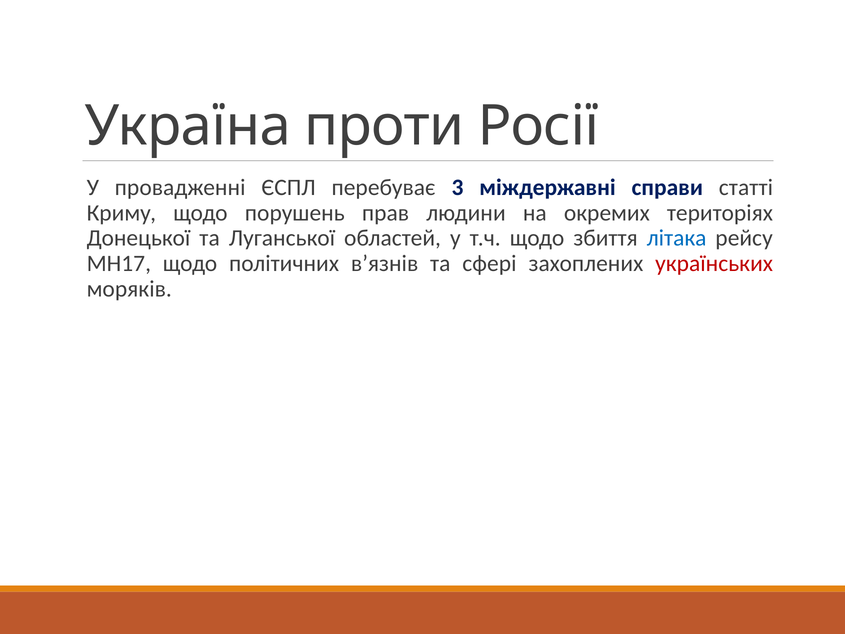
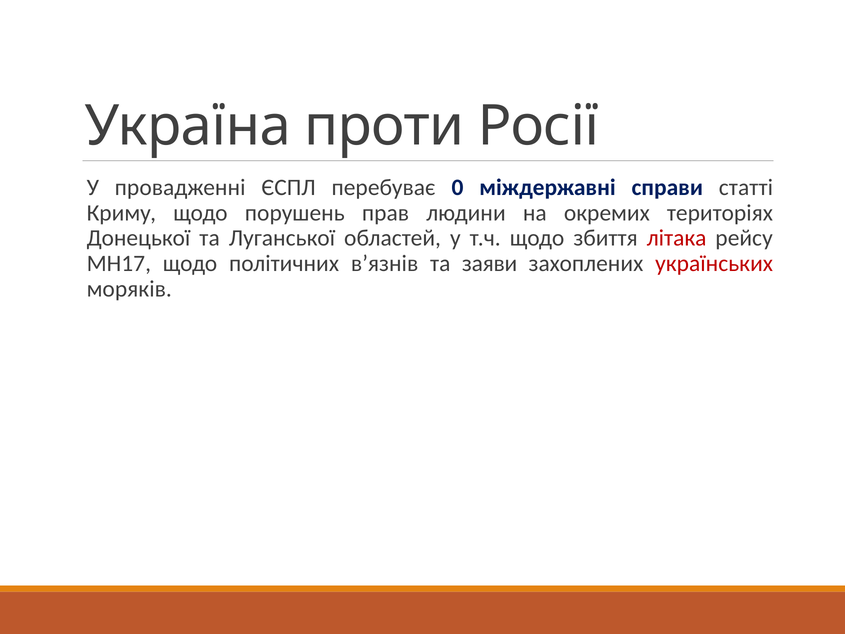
3: 3 -> 0 (458, 187)
літака colour: blue -> red (677, 238)
сфері: сфері -> заяви (490, 263)
